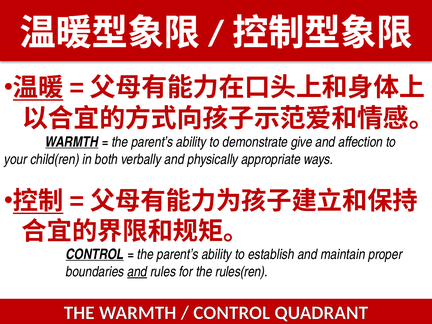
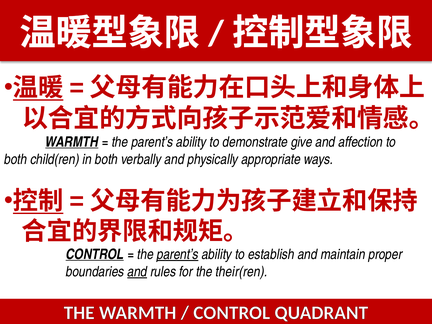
your: your -> both (16, 159)
parent’s underline: none -> present (178, 254)
rules(ren: rules(ren -> their(ren (242, 272)
